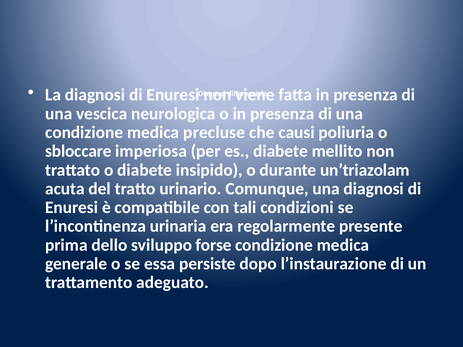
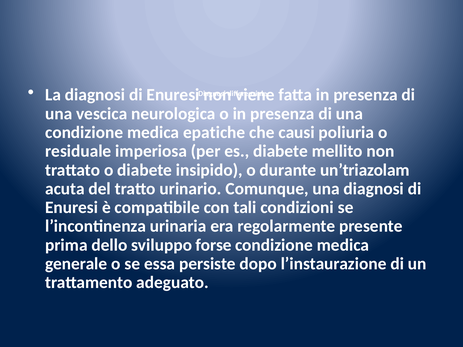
precluse: precluse -> epatiche (214, 133)
sbloccare: sbloccare -> residuale (78, 151)
